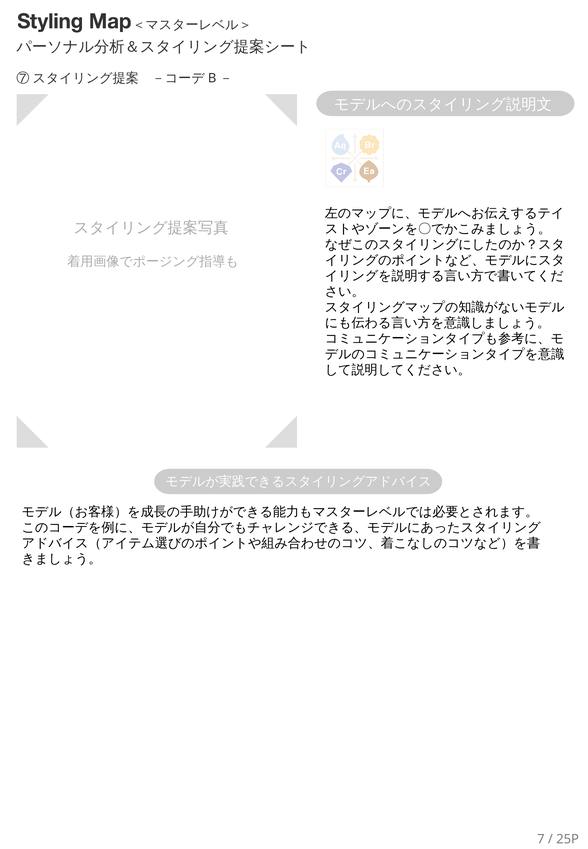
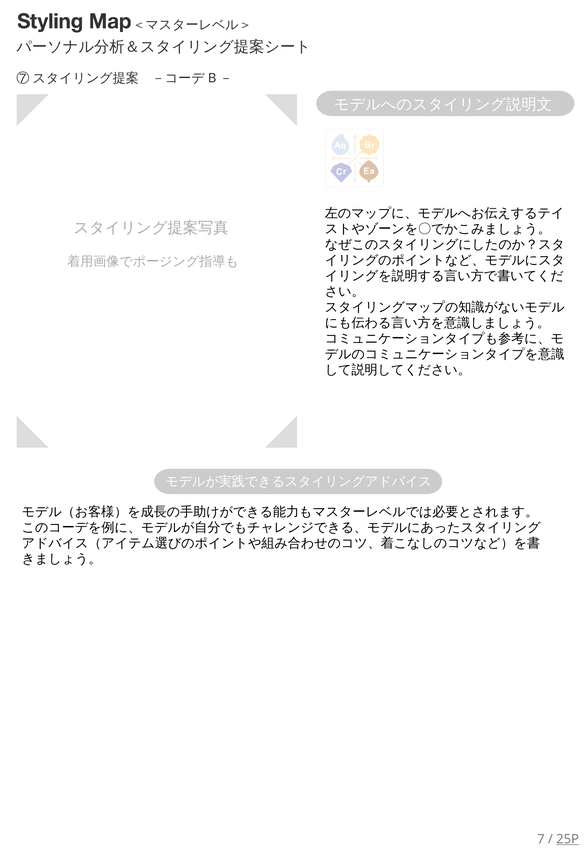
25P underline: none -> present (568, 839)
